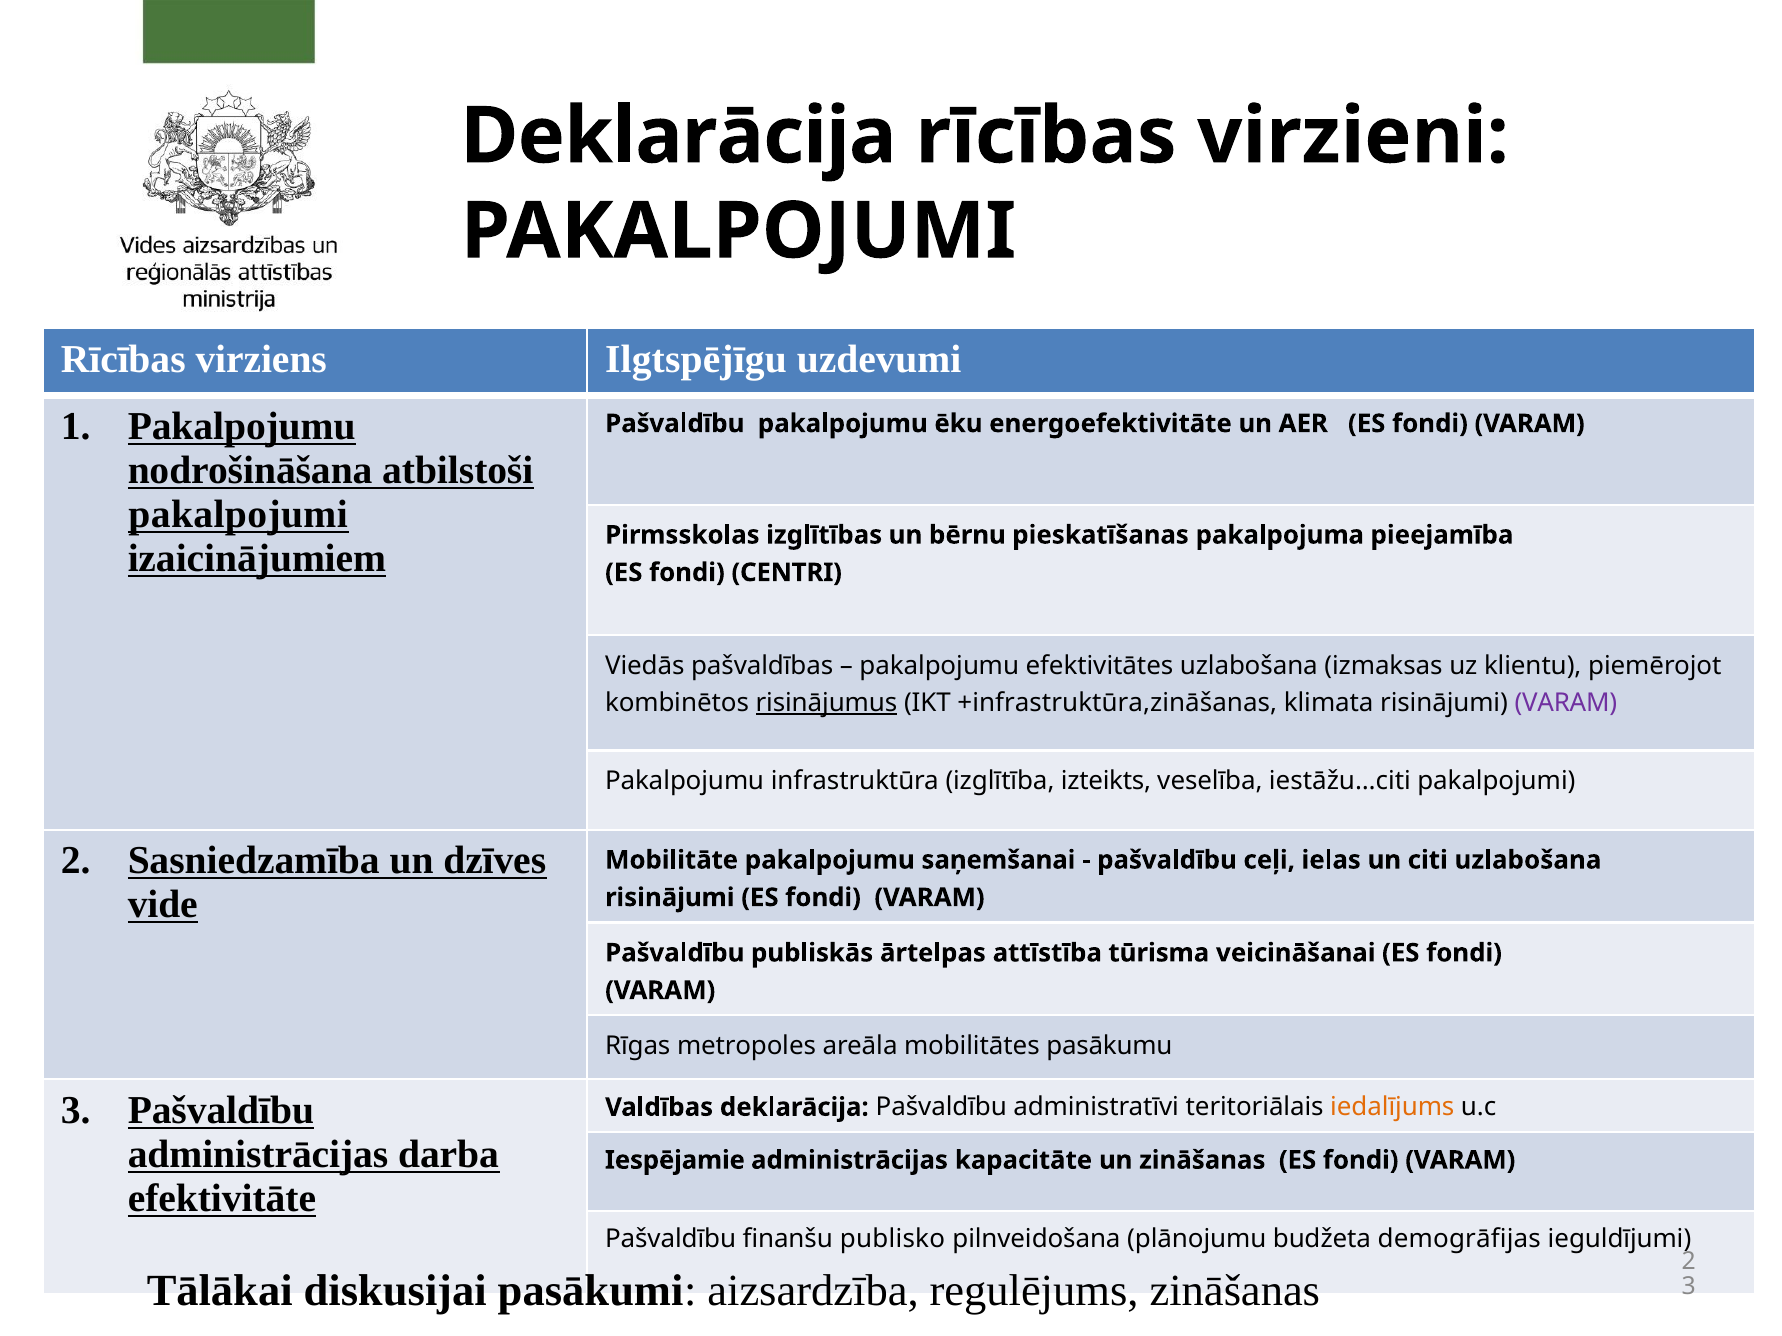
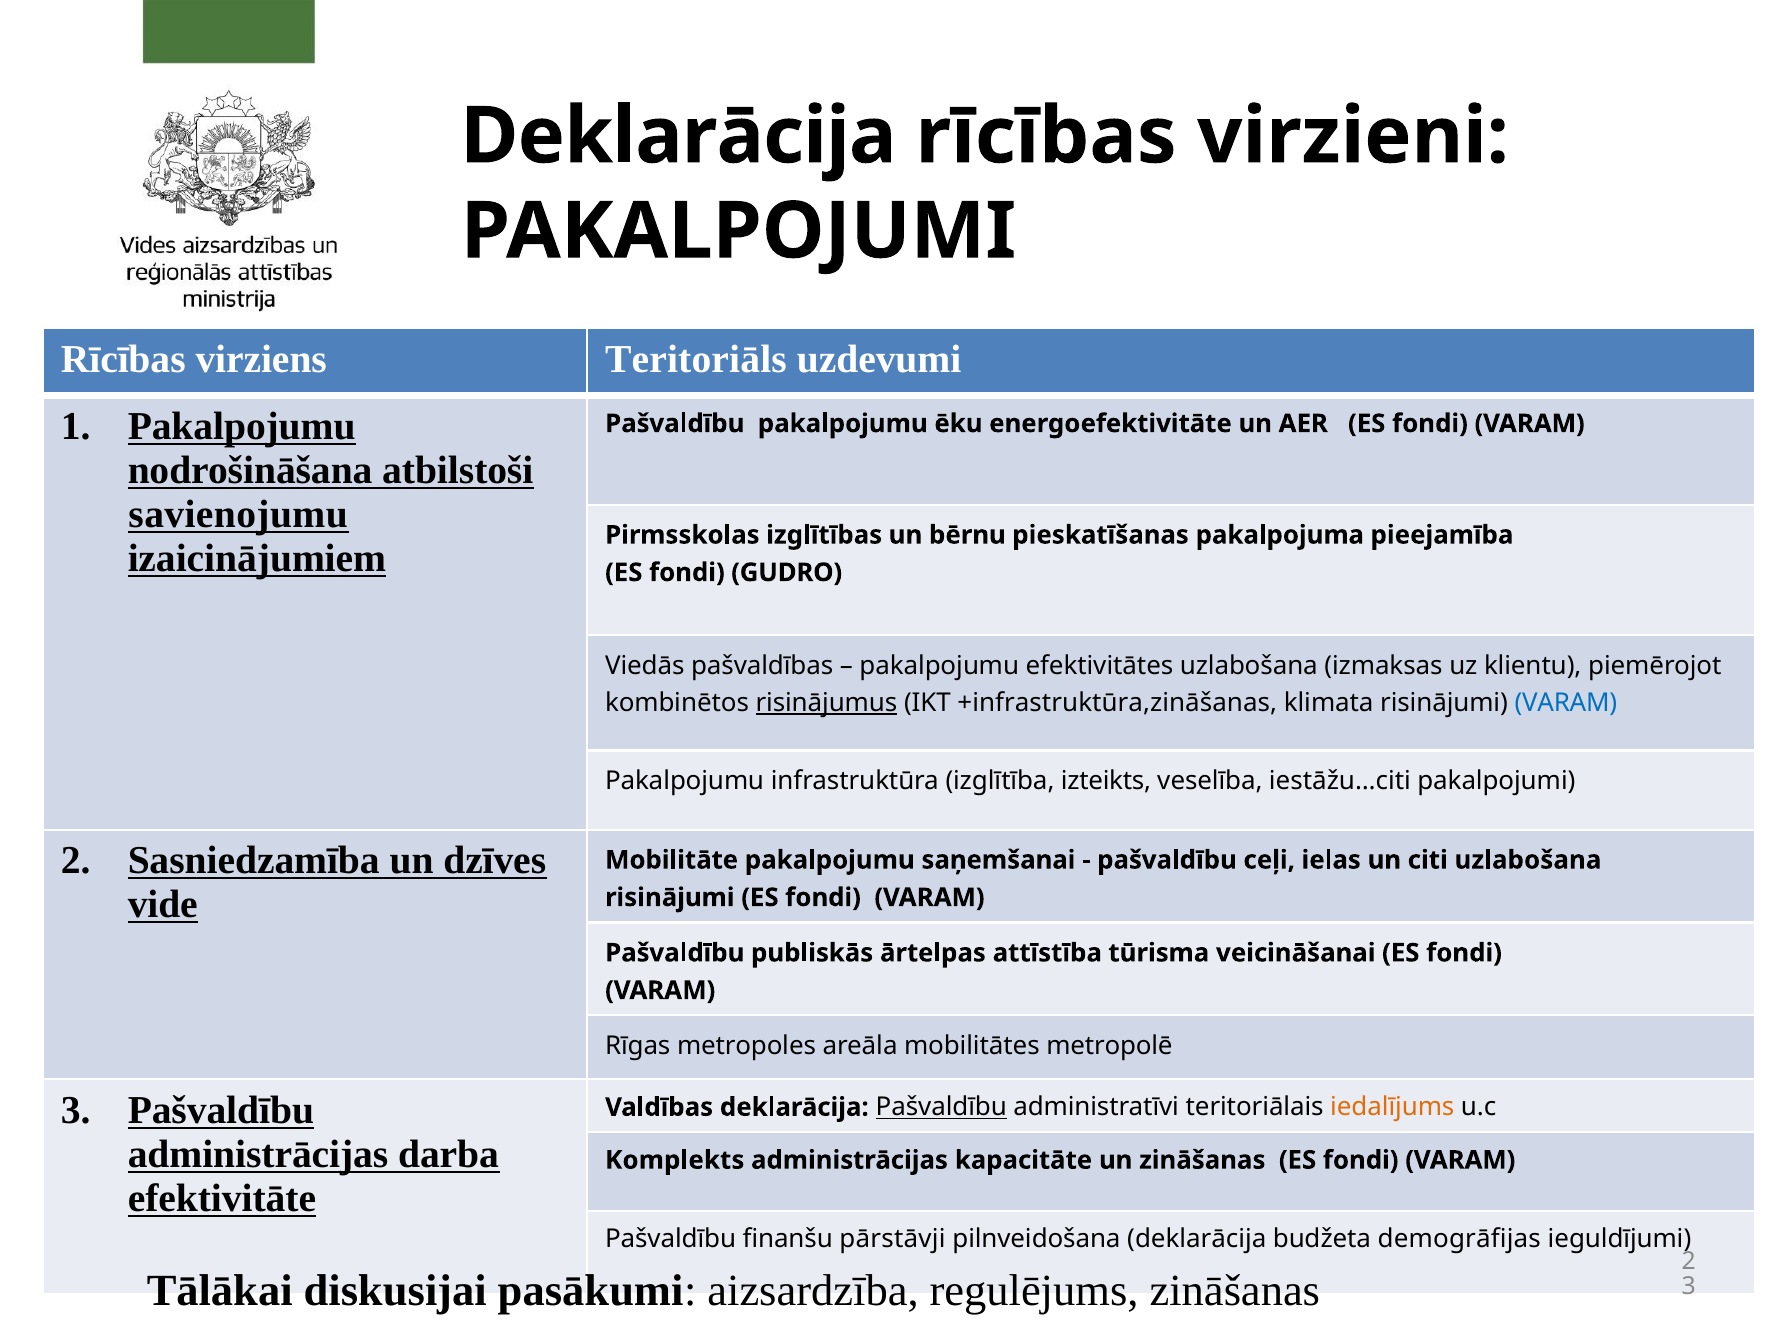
Ilgtspējīgu: Ilgtspējīgu -> Teritoriāls (696, 359)
pakalpojumi: pakalpojumi -> savienojumu (238, 515)
CENTRI: CENTRI -> GUDRO (787, 573)
VARAM colour: purple -> blue (1566, 703)
pasākumu: pasākumu -> metropolē (1109, 1046)
Pašvaldību underline: none -> present (941, 1108)
Iespējamie: Iespējamie -> Komplekts (675, 1161)
publisko: publisko -> pārstāvji (892, 1239)
pilnveidošana plānojumu: plānojumu -> deklarācija (1197, 1239)
